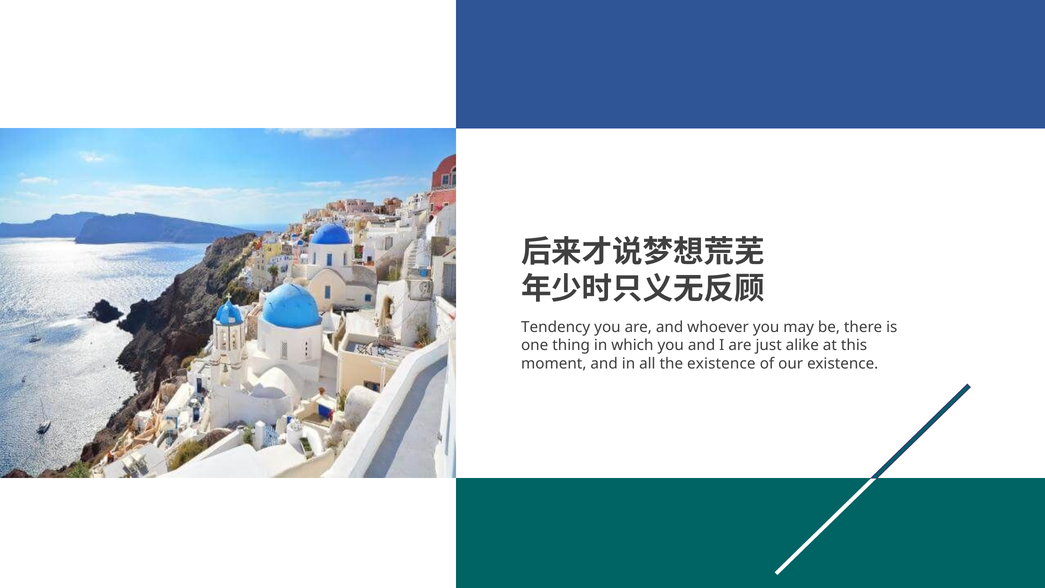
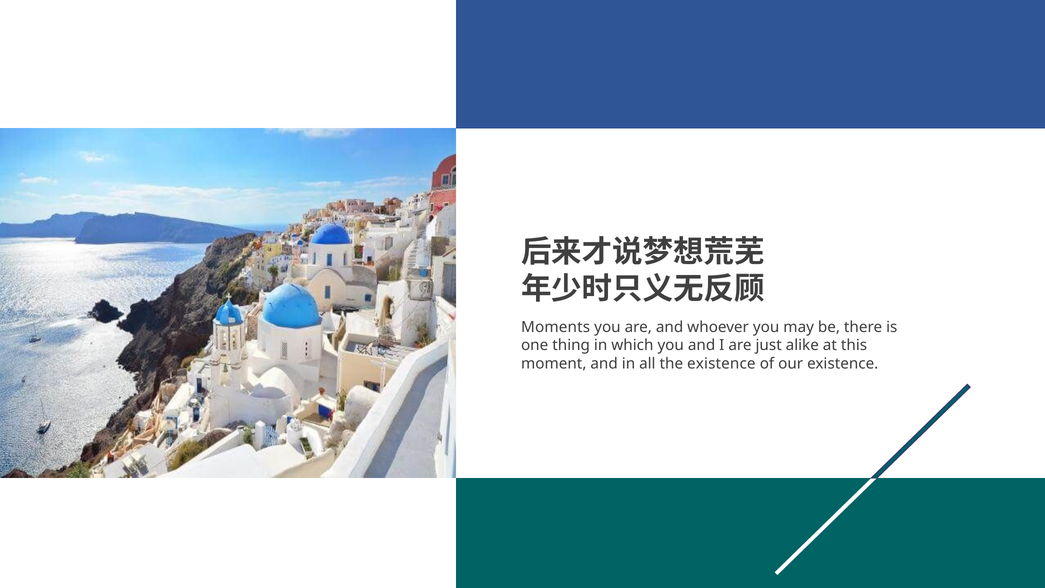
Tendency: Tendency -> Moments (556, 327)
